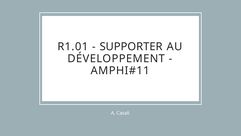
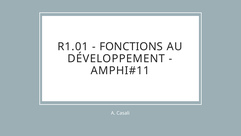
SUPPORTER: SUPPORTER -> FONCTIONS (131, 46)
